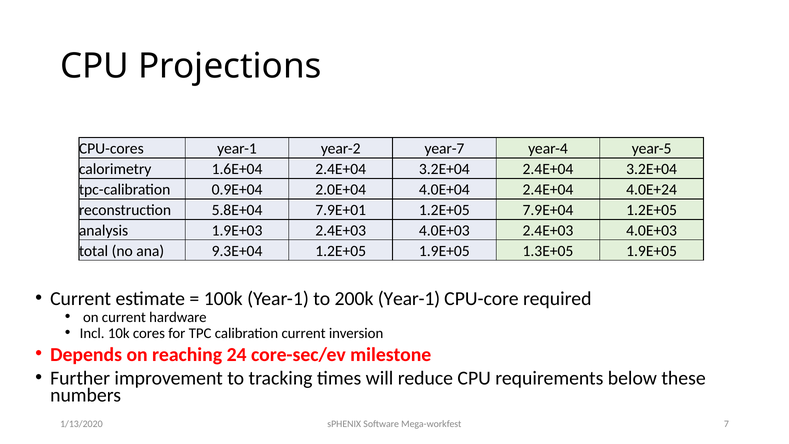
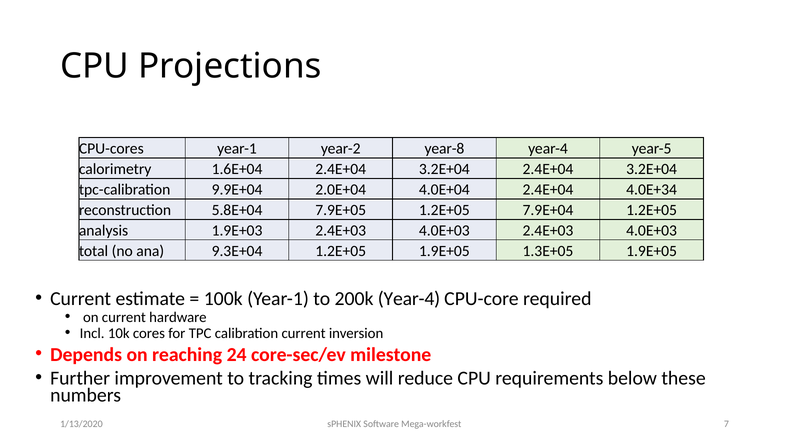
year-7: year-7 -> year-8 (444, 149)
0.9E+04: 0.9E+04 -> 9.9E+04 (237, 190)
4.0E+24: 4.0E+24 -> 4.0E+34 (652, 190)
7.9E+01: 7.9E+01 -> 7.9E+05 (341, 210)
200k Year-1: Year-1 -> Year-4 (409, 299)
